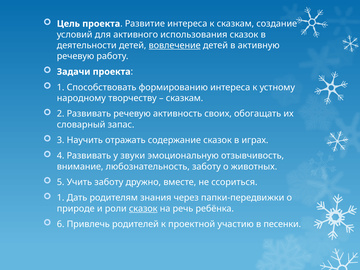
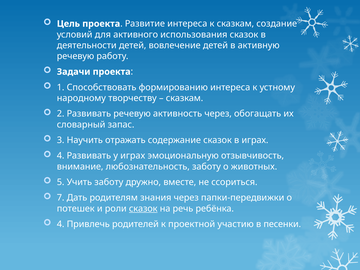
вовлечение underline: present -> none (175, 45)
активность своих: своих -> через (218, 114)
у звуки: звуки -> играх (133, 156)
1: 1 -> 7 (61, 198)
природе: природе -> потешек (76, 209)
6: 6 -> 4 (61, 224)
